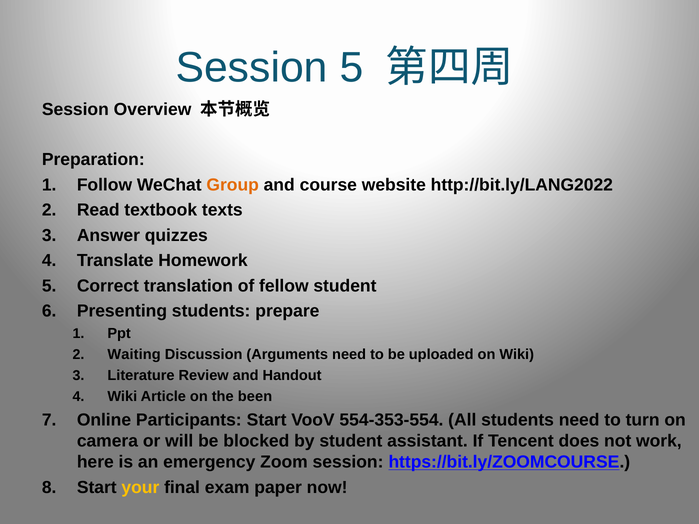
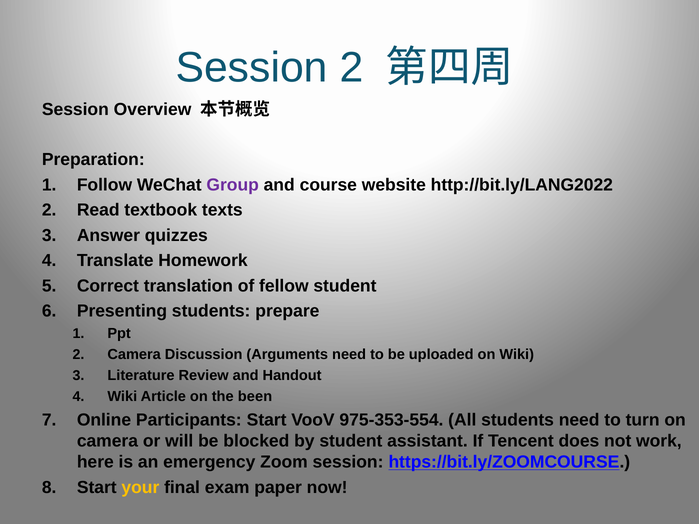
Session 5: 5 -> 2 (351, 68)
Group colour: orange -> purple (233, 185)
Waiting: Waiting -> Camera (134, 355)
554-353-554: 554-353-554 -> 975-353-554 (391, 420)
